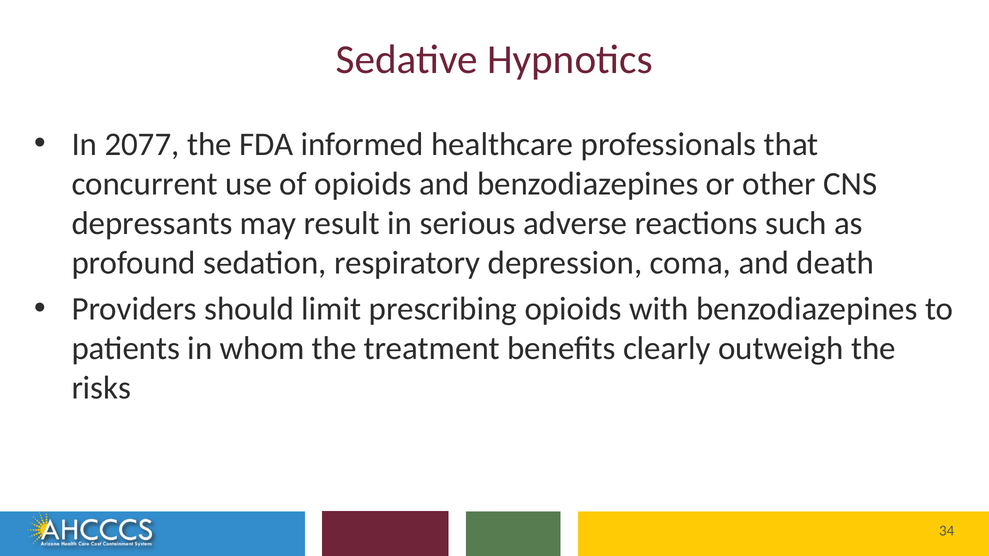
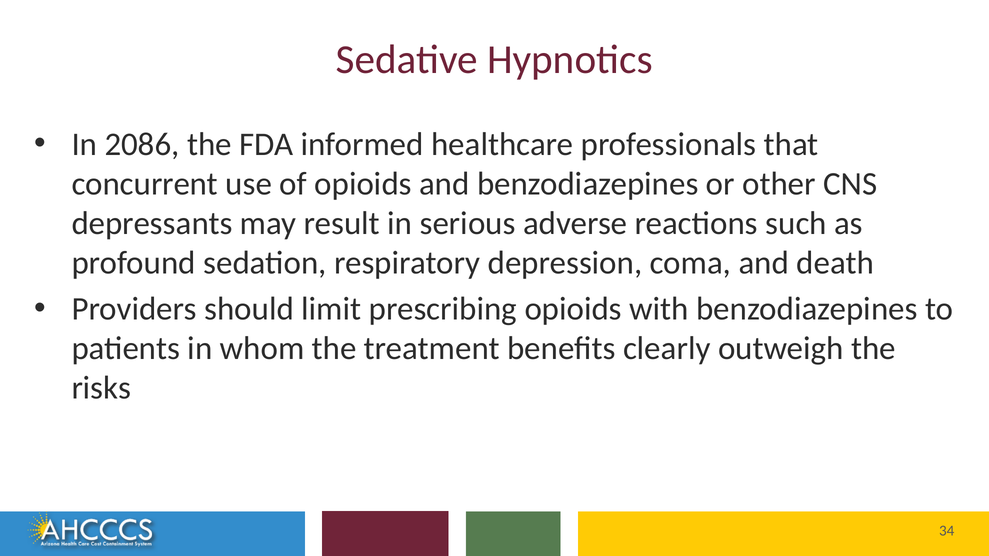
2077: 2077 -> 2086 (142, 144)
